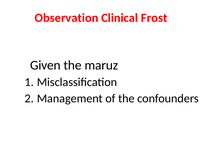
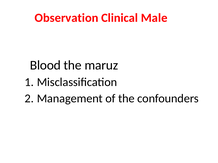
Frost: Frost -> Male (154, 18)
Given: Given -> Blood (45, 65)
